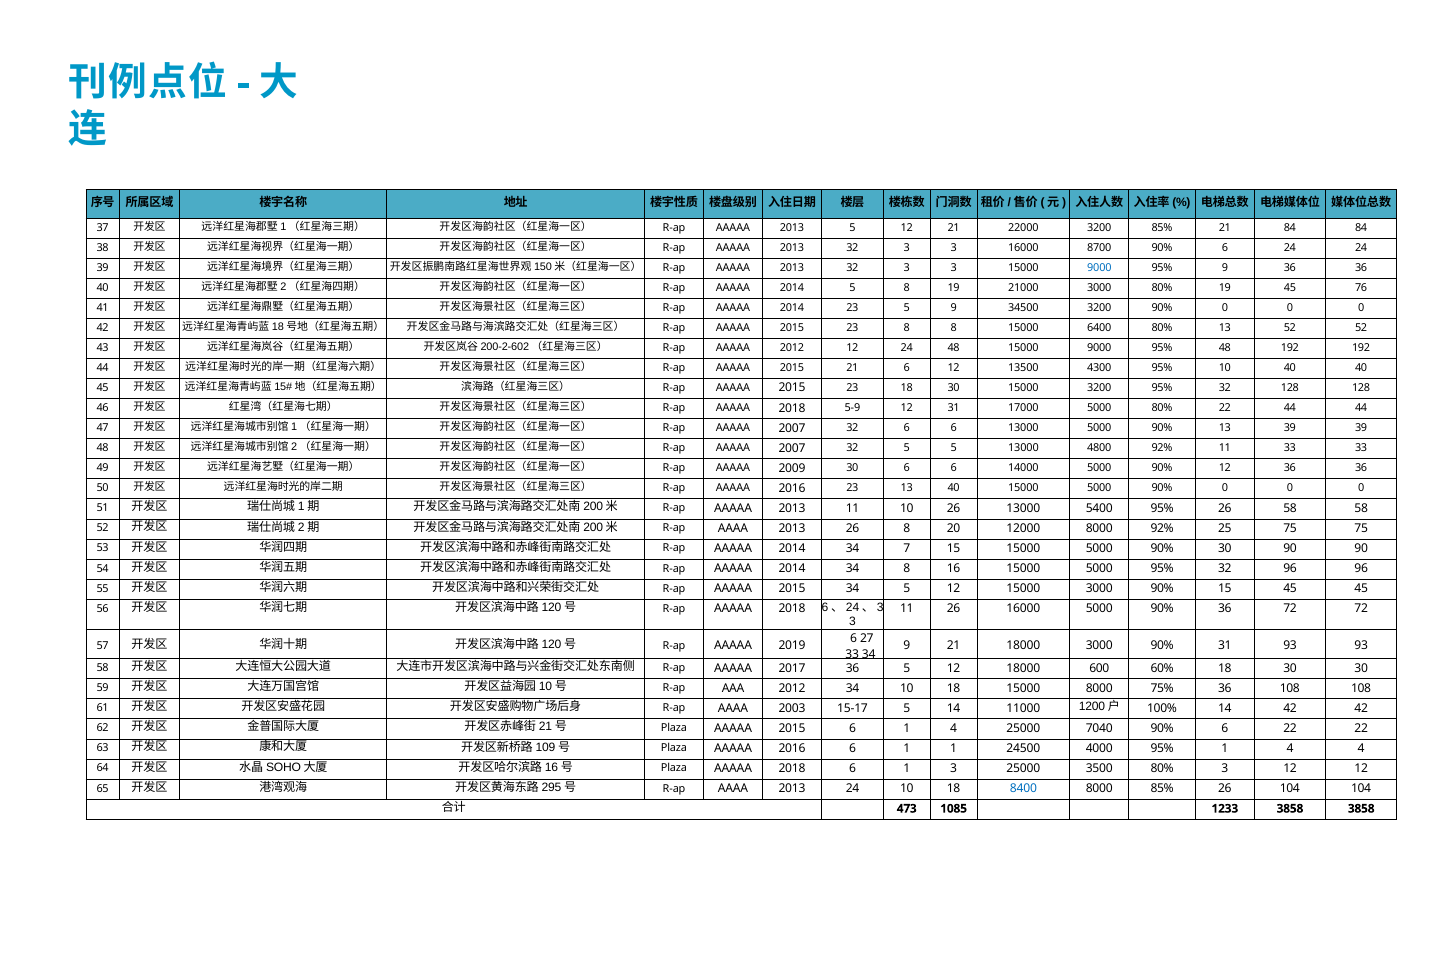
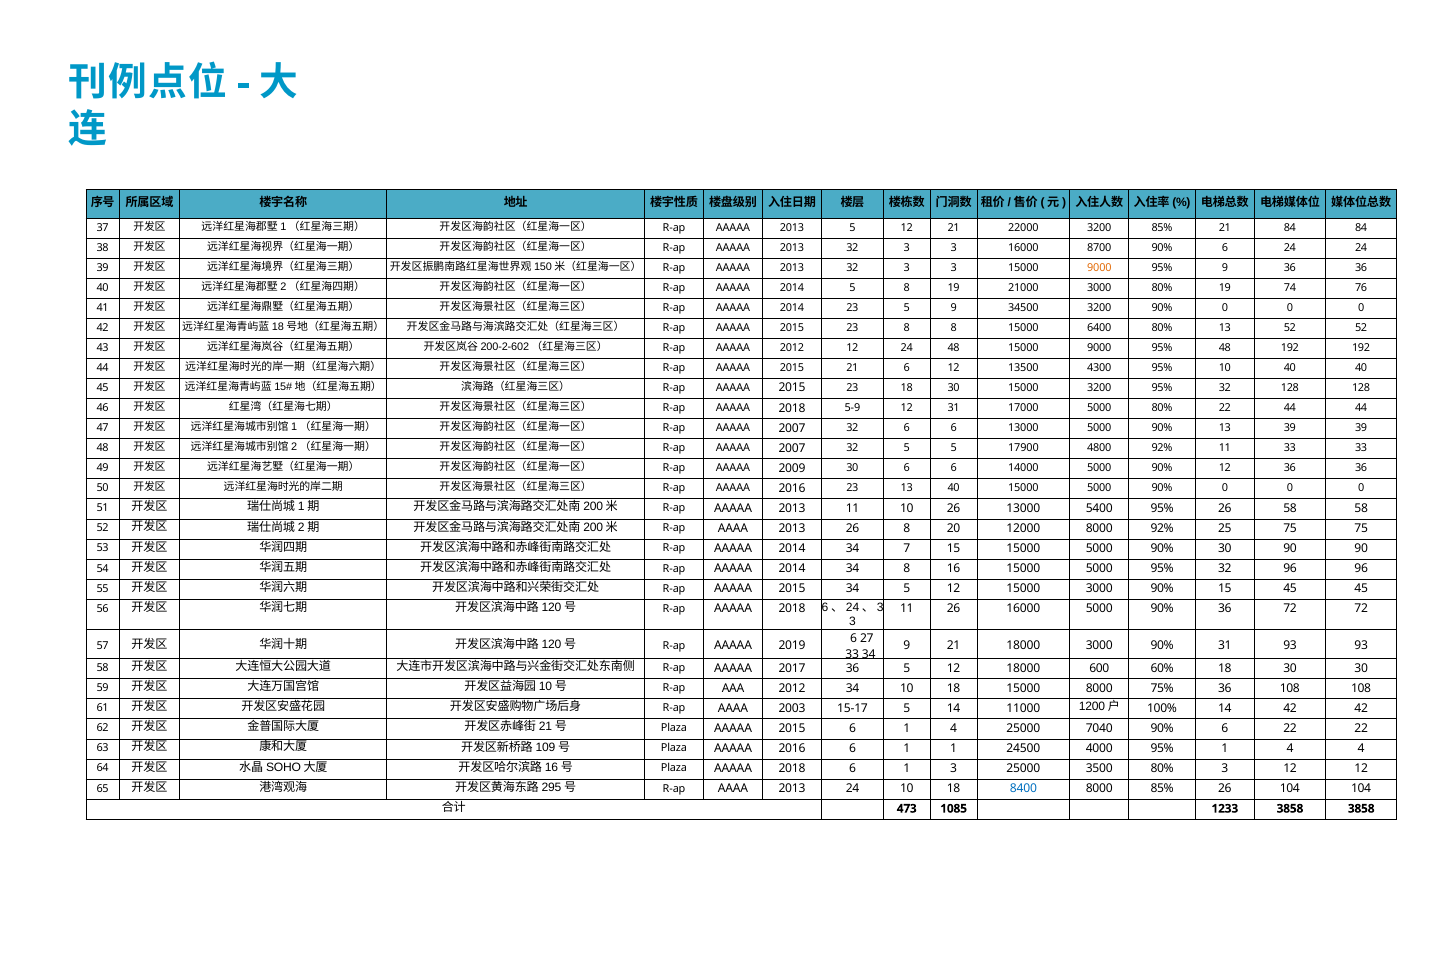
9000 colour: blue -> orange (1099, 268)
19 45: 45 -> 74 (1290, 288)
5 13000: 13000 -> 17900 (1023, 448)
